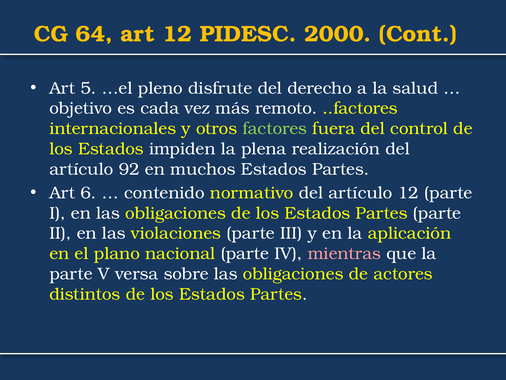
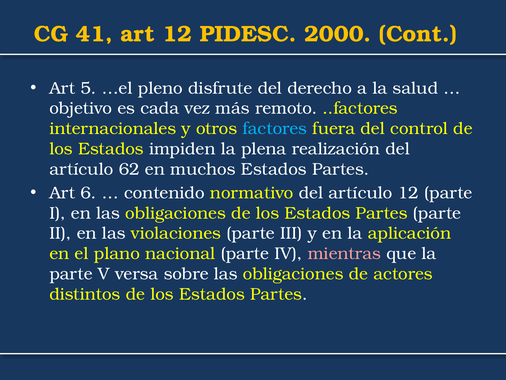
64: 64 -> 41 (94, 34)
factores colour: light green -> light blue (275, 129)
92: 92 -> 62 (129, 169)
